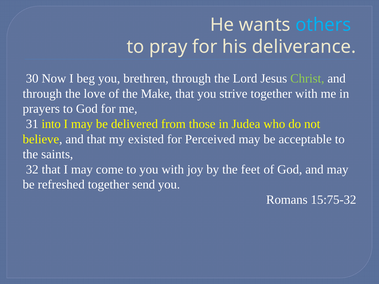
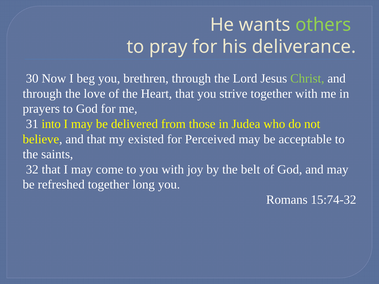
others colour: light blue -> light green (323, 25)
Make: Make -> Heart (156, 94)
feet: feet -> belt (251, 170)
send: send -> long (144, 185)
15:75-32: 15:75-32 -> 15:74-32 (334, 200)
